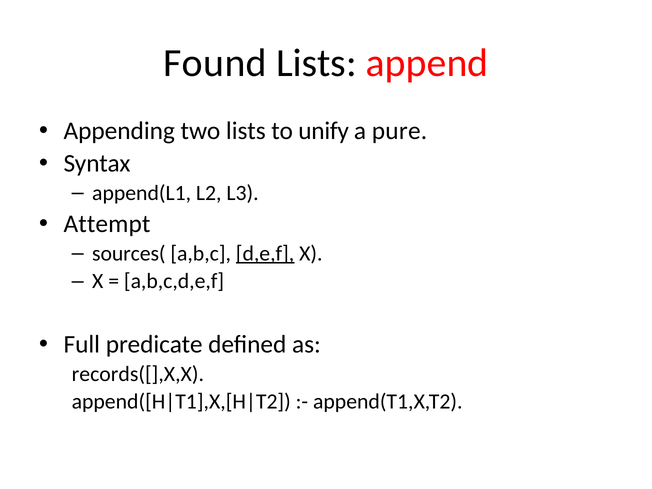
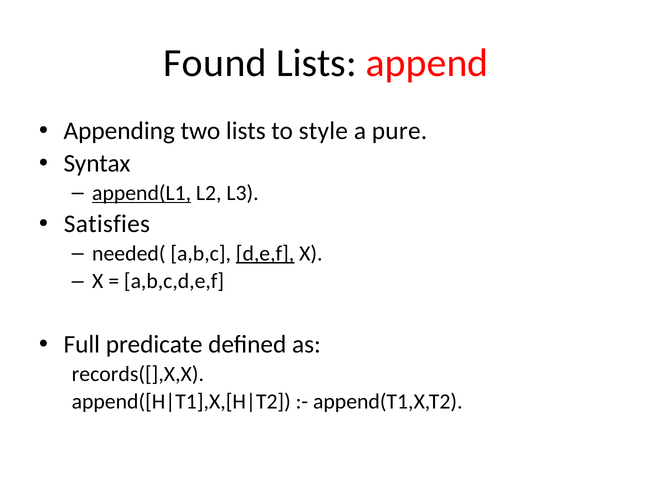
unify: unify -> style (323, 131)
append(L1 underline: none -> present (142, 193)
Attempt: Attempt -> Satisfies (107, 224)
sources(: sources( -> needed( (129, 253)
